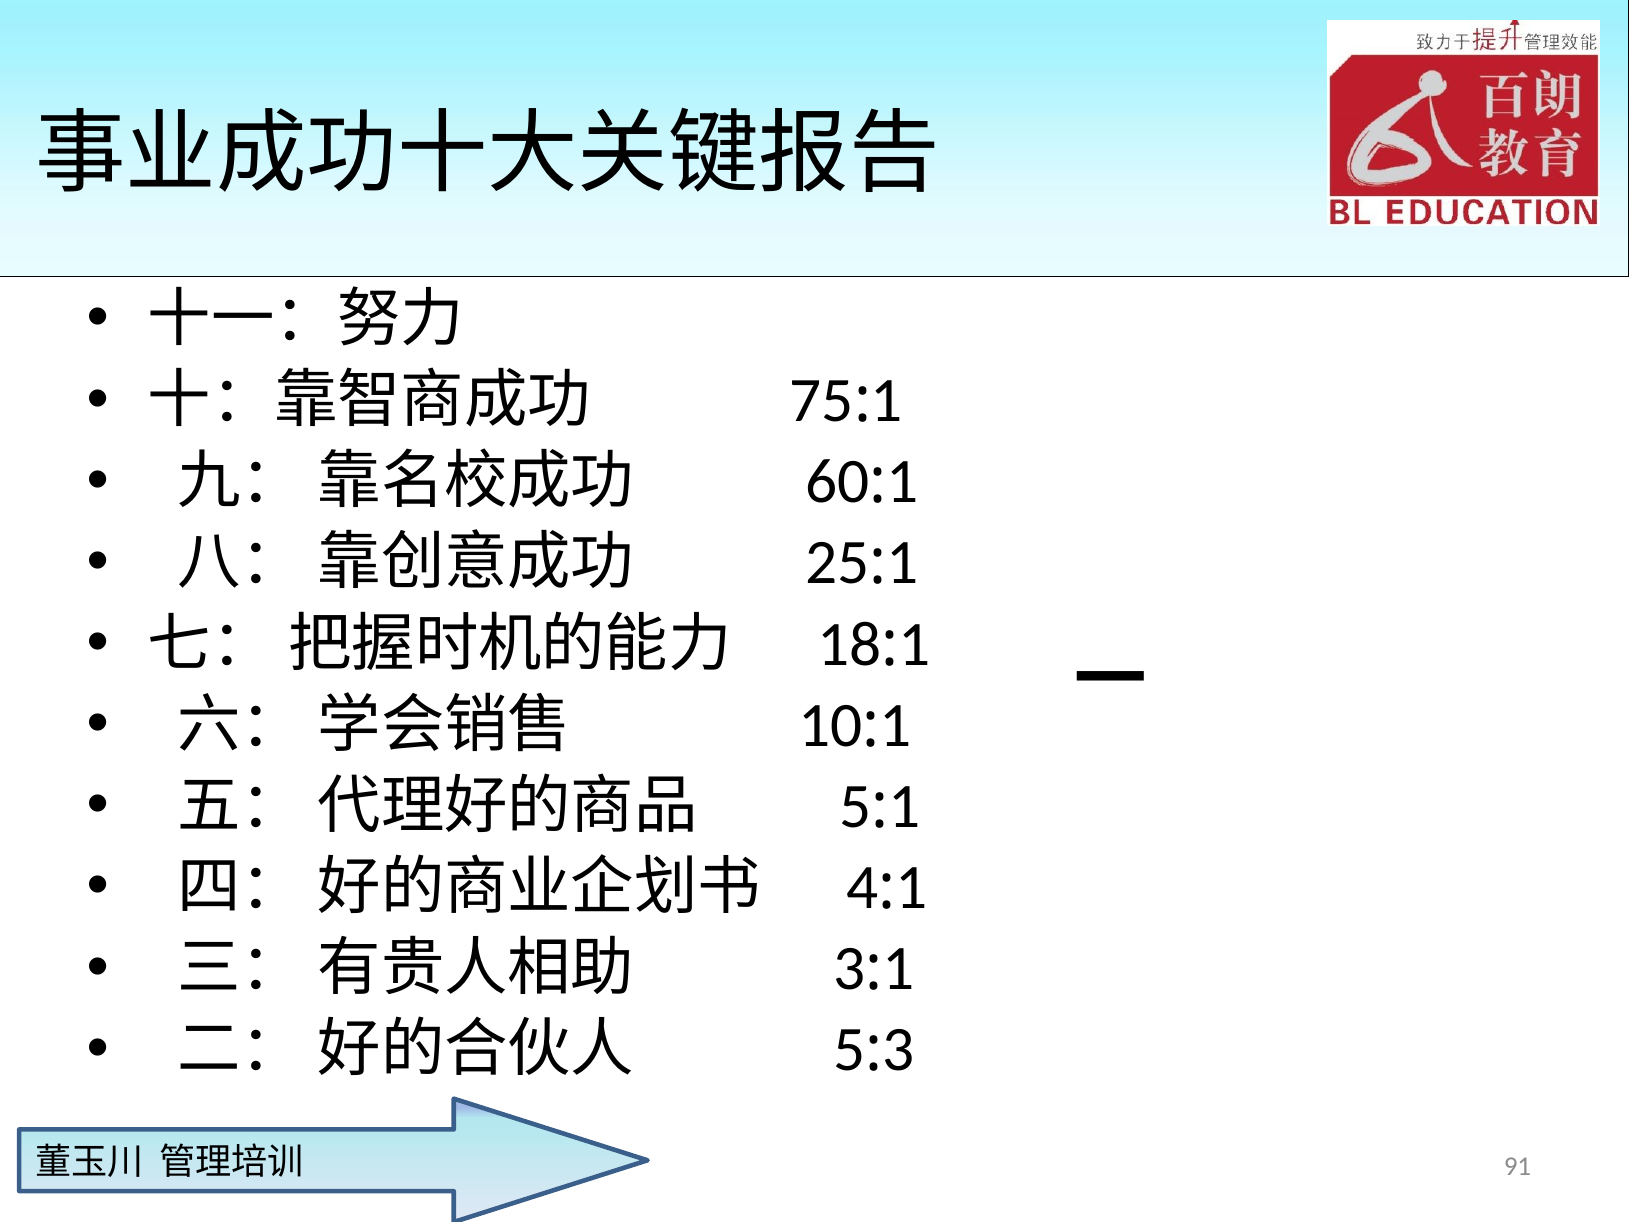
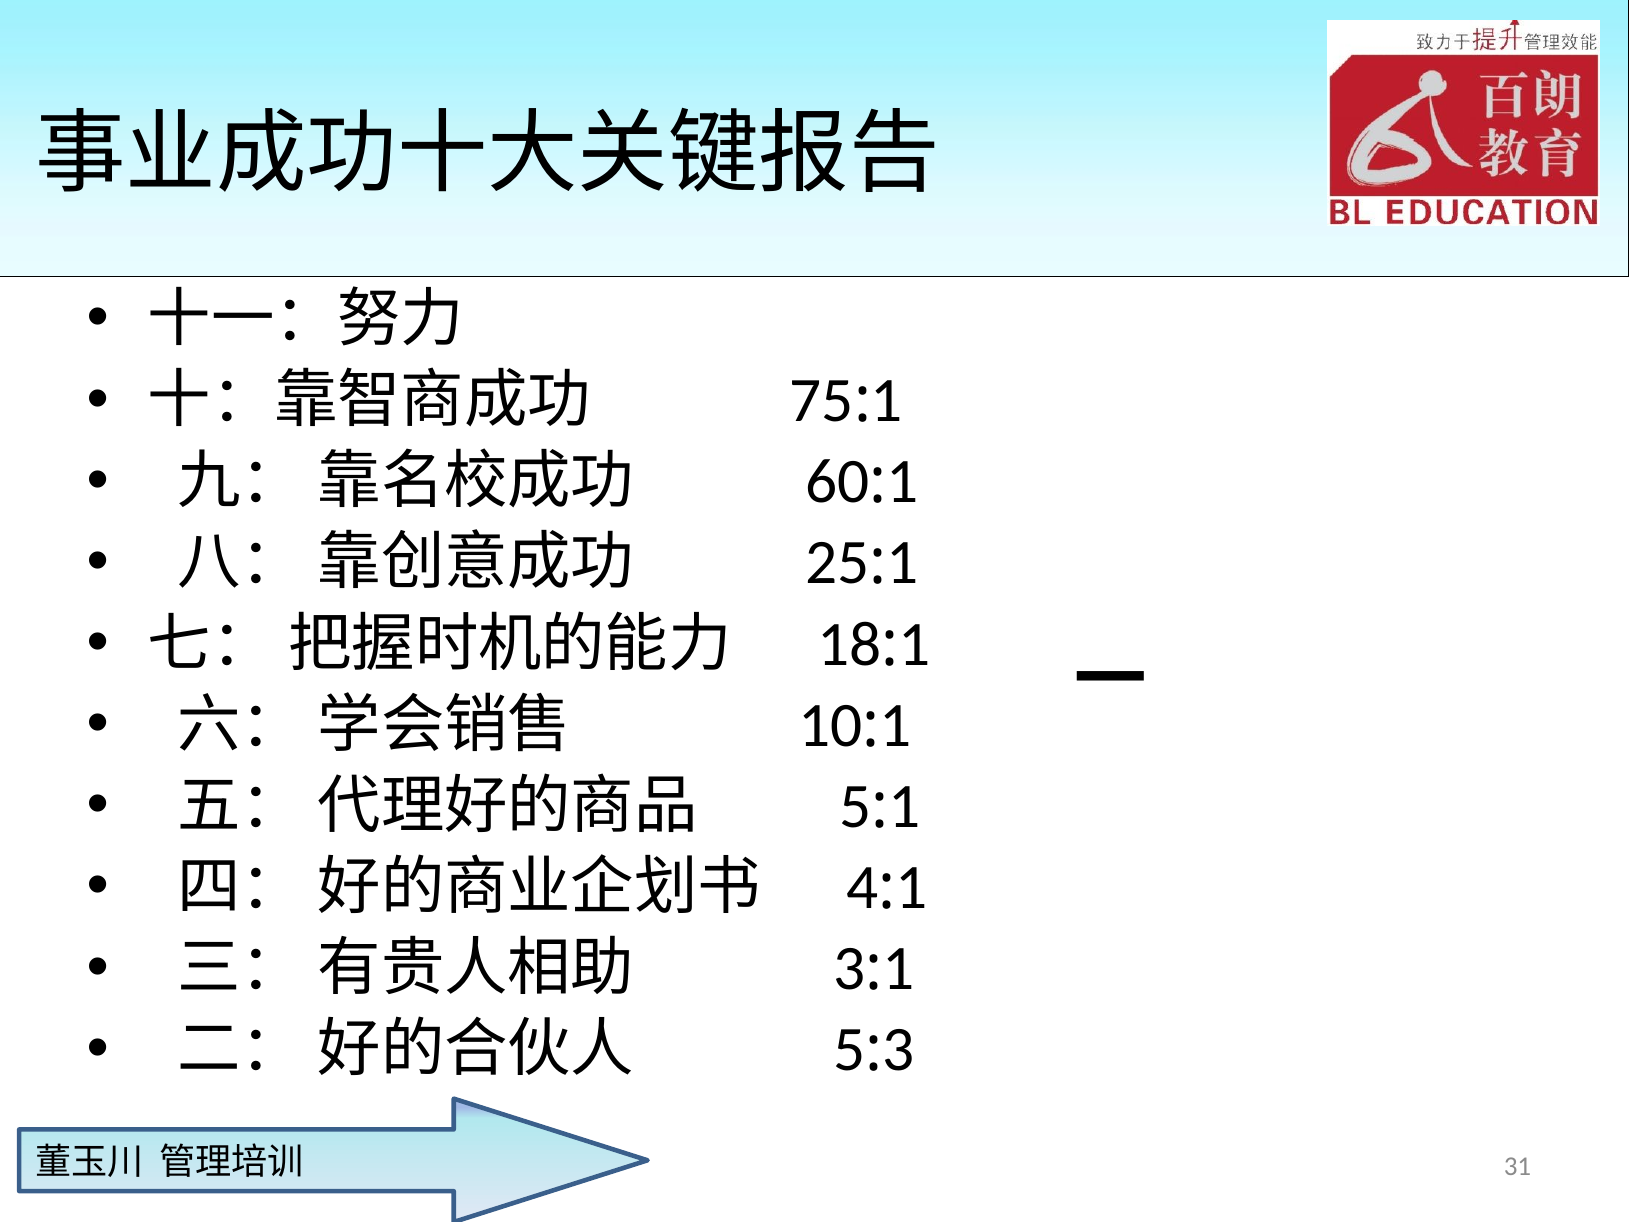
91: 91 -> 31 (1518, 1166)
